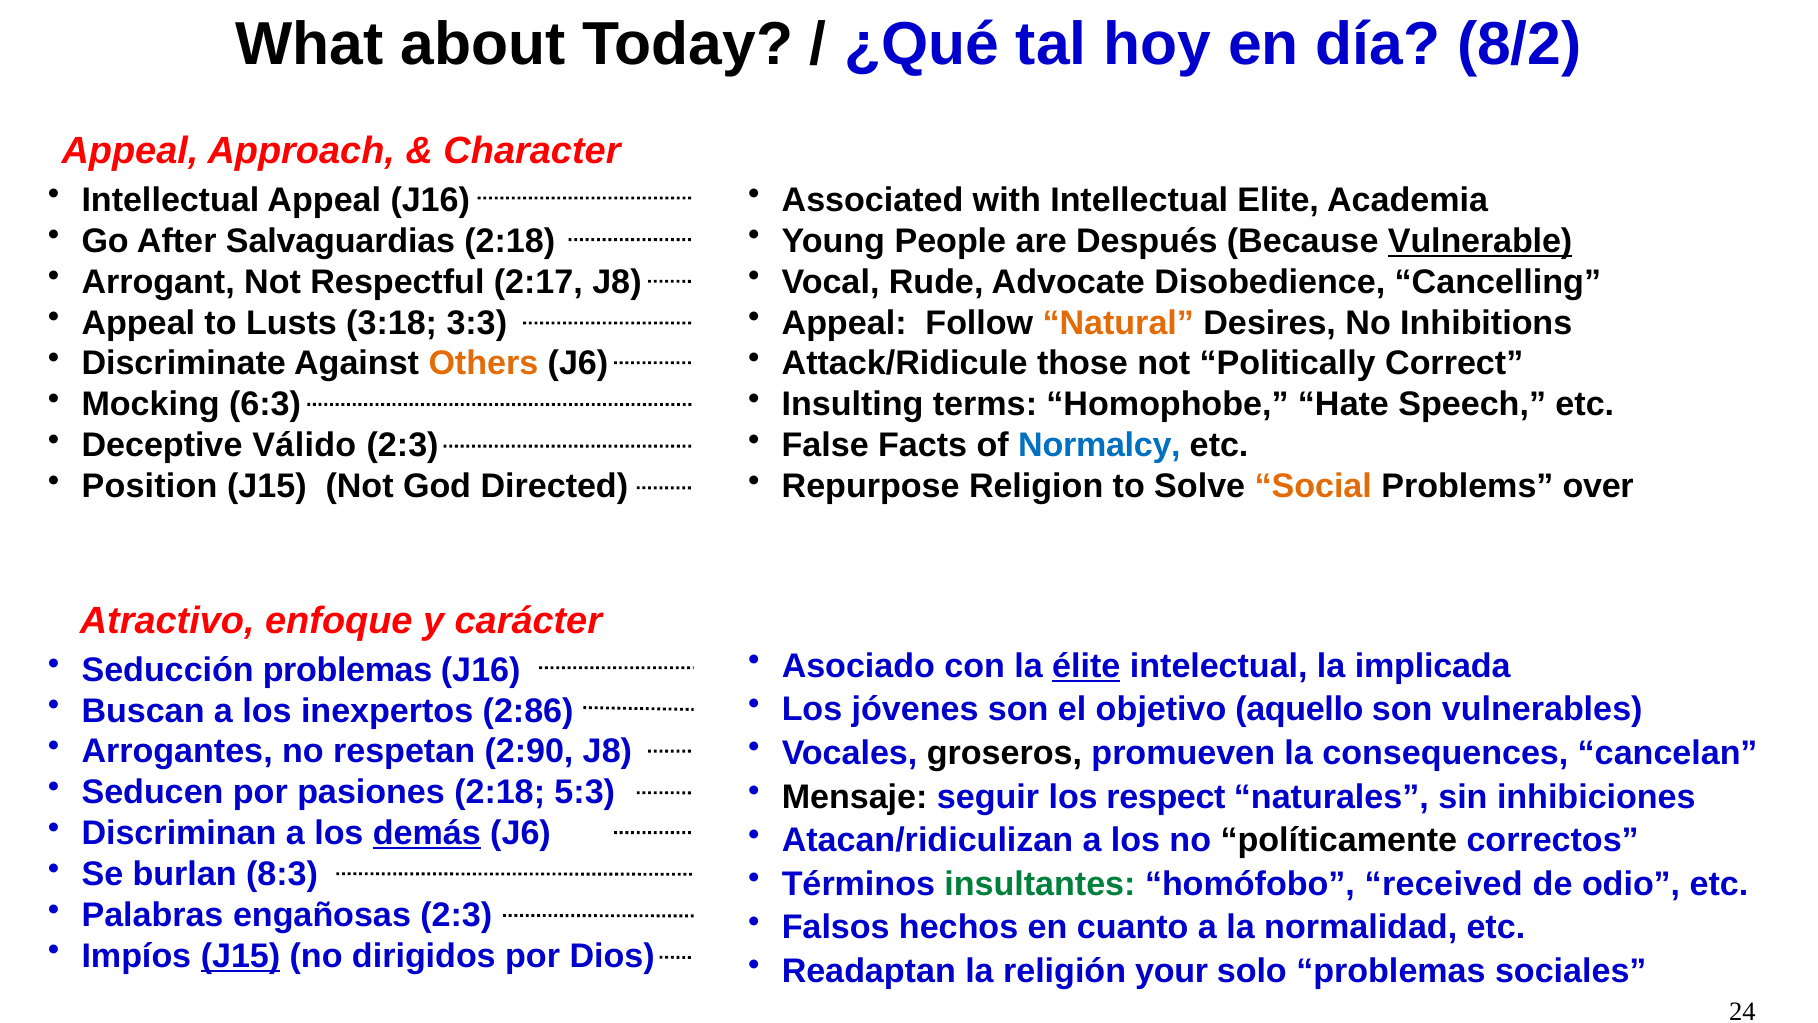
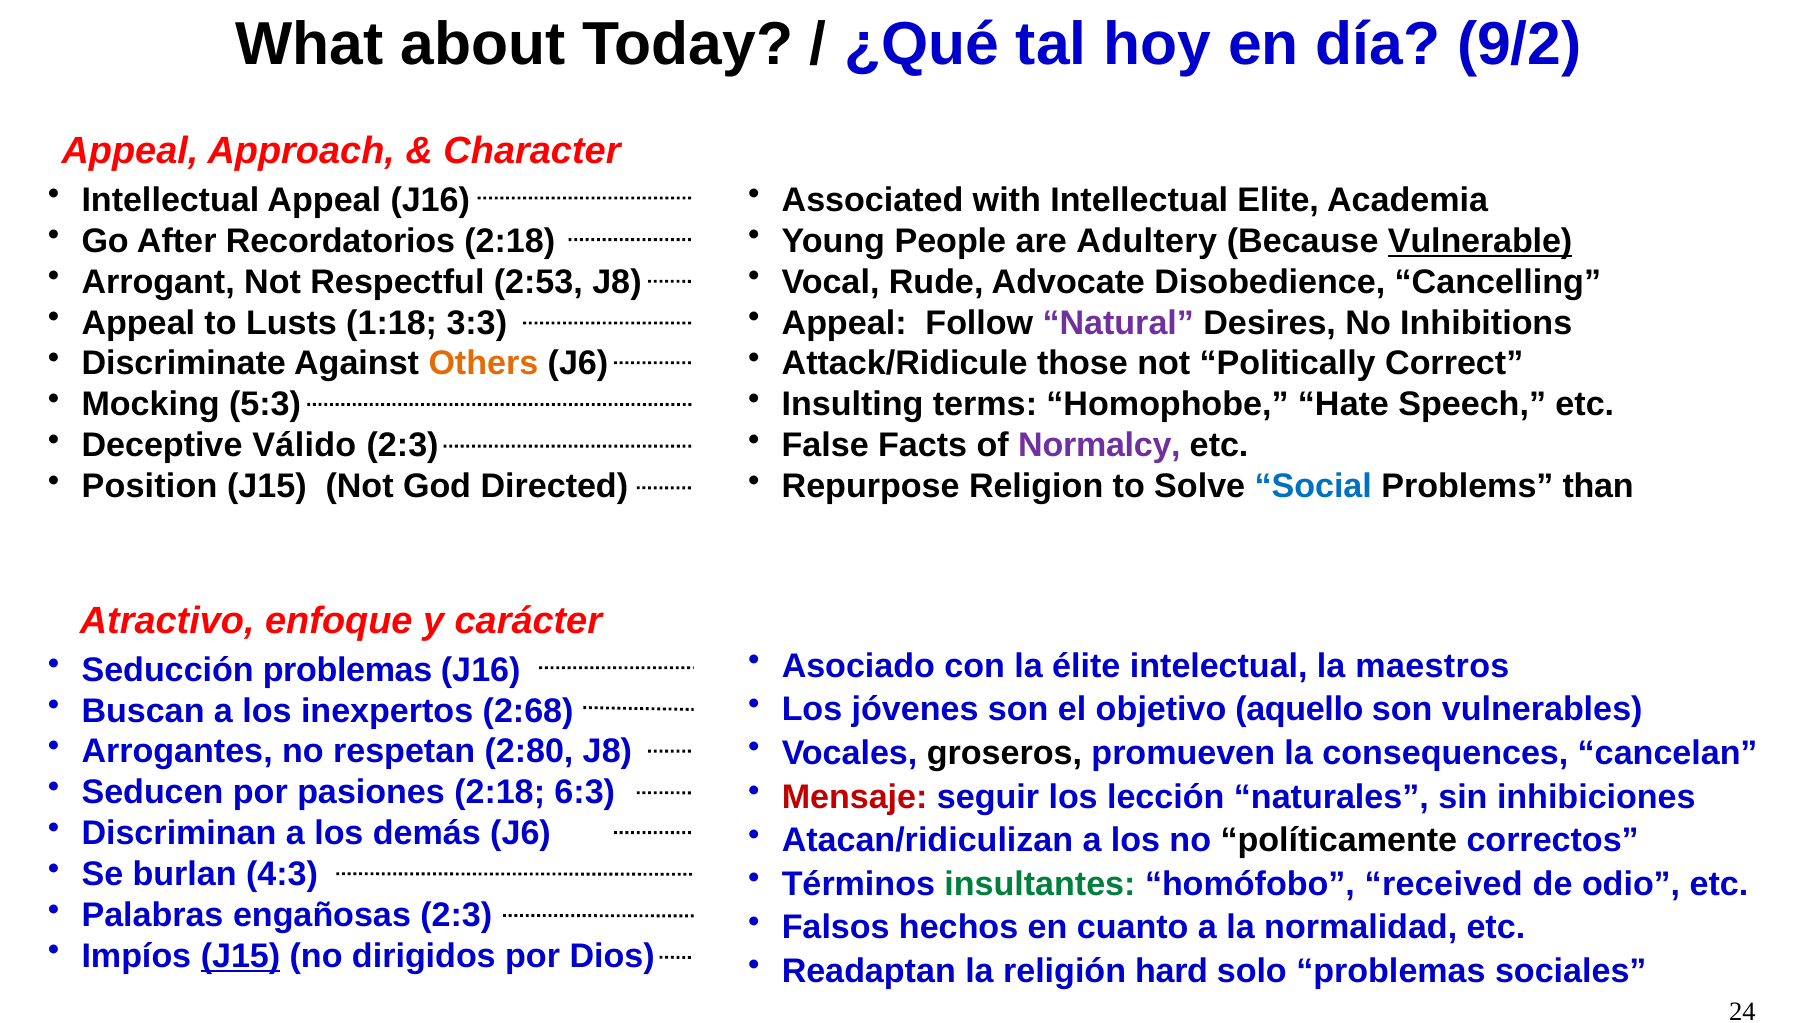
8/2: 8/2 -> 9/2 (1519, 44)
Salvaguardias: Salvaguardias -> Recordatorios (341, 241)
Después: Después -> Adultery (1147, 241)
2:17: 2:17 -> 2:53 (538, 282)
3:18: 3:18 -> 1:18 (392, 323)
Natural colour: orange -> purple (1118, 323)
6:3: 6:3 -> 5:3 (265, 404)
Normalcy colour: blue -> purple (1099, 445)
Social colour: orange -> blue (1313, 486)
over: over -> than (1598, 486)
élite underline: present -> none (1086, 666)
implicada: implicada -> maestros (1432, 666)
2:86: 2:86 -> 2:68 (528, 710)
2:90: 2:90 -> 2:80 (529, 751)
5:3: 5:3 -> 6:3 (585, 792)
Mensaje colour: black -> red (855, 797)
respect: respect -> lección (1166, 797)
demás underline: present -> none (427, 833)
8:3: 8:3 -> 4:3 (282, 874)
your: your -> hard (1172, 971)
